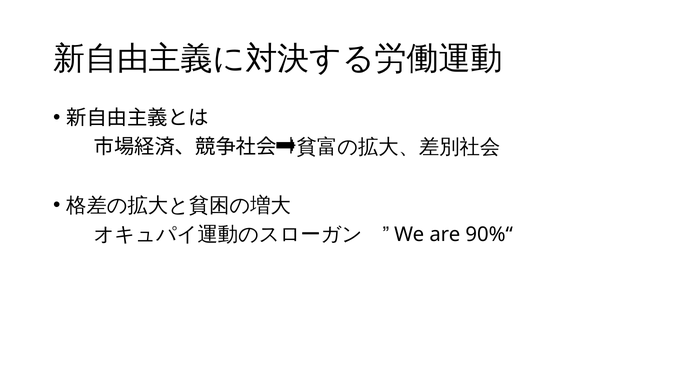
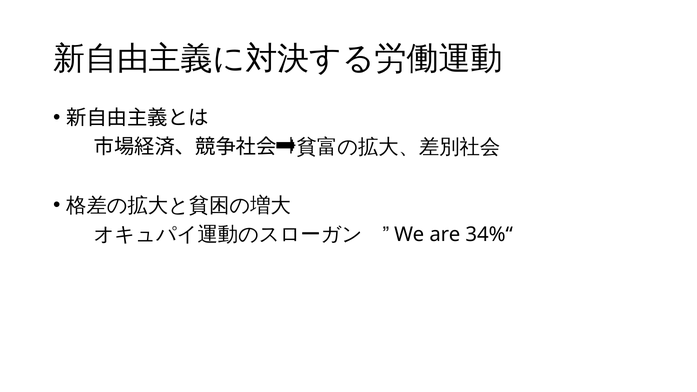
90%“: 90%“ -> 34%“ (489, 235)
